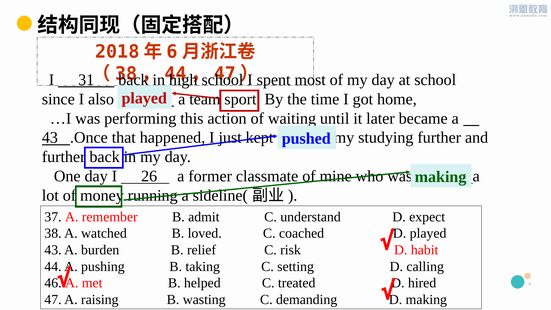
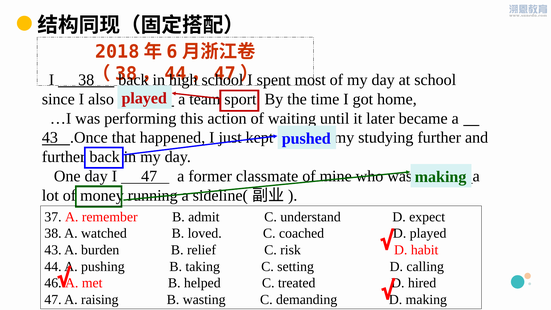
I 31: 31 -> 38 (86, 80)
I 26: 26 -> 47 (149, 176)
